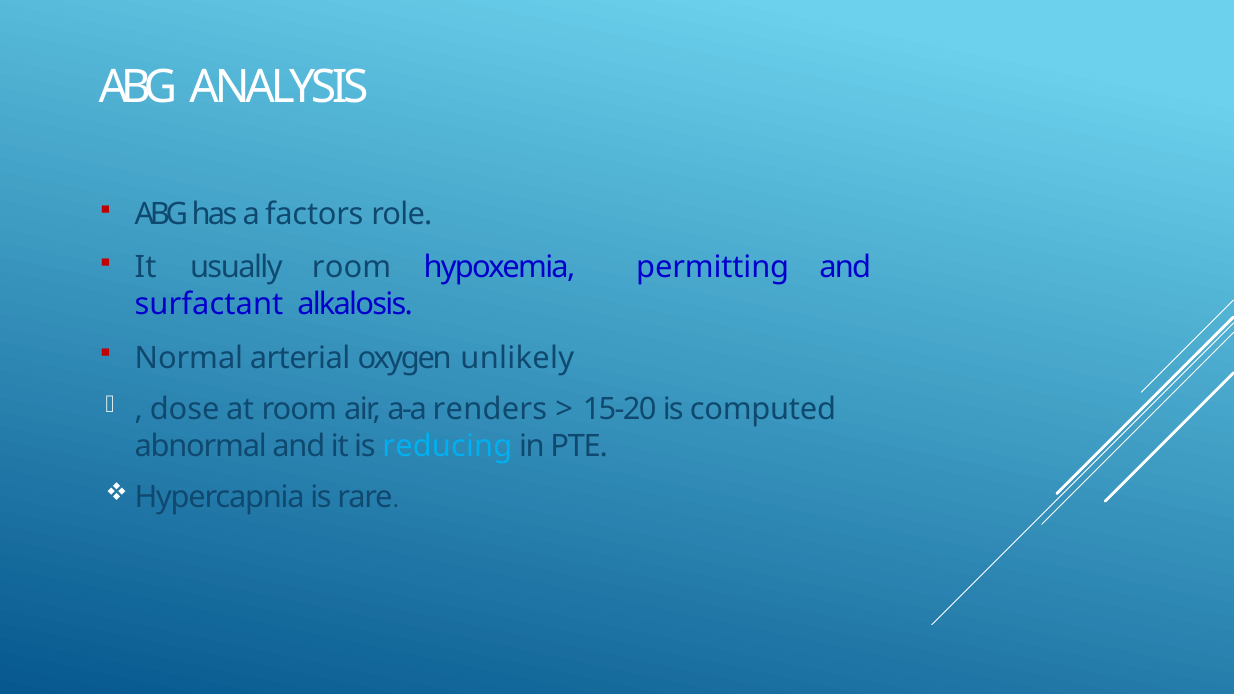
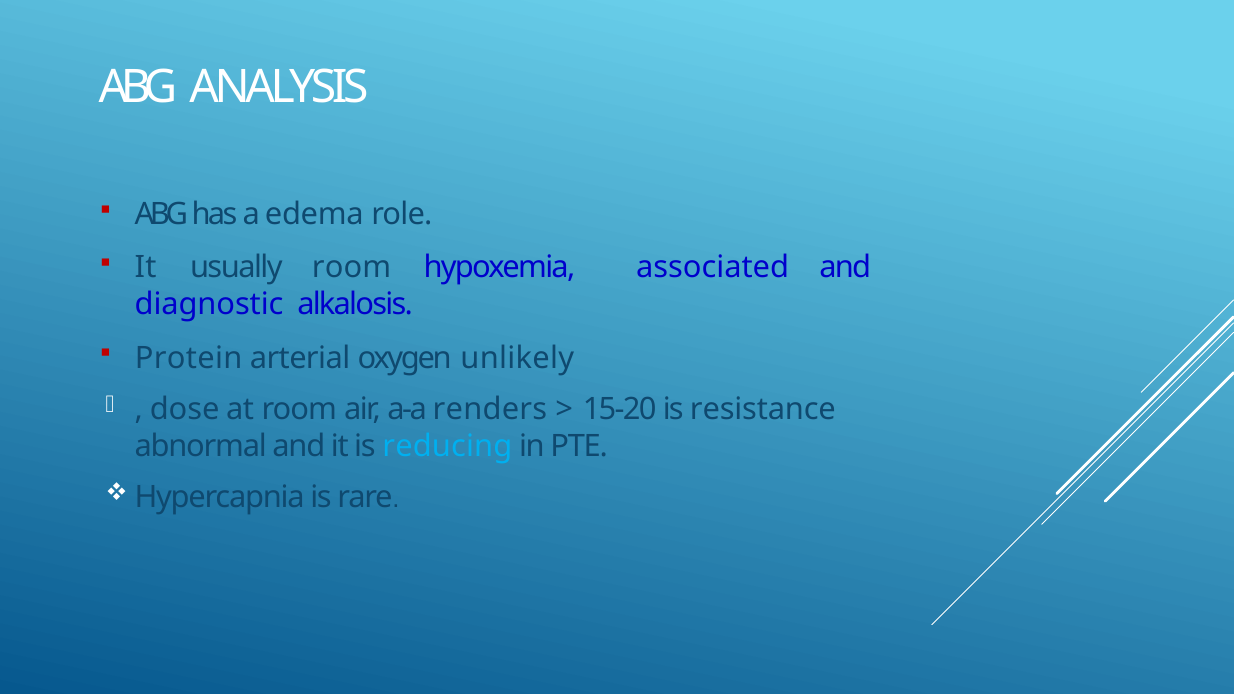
factors: factors -> edema (314, 214)
permitting: permitting -> associated (713, 268)
surfactant: surfactant -> diagnostic (209, 305)
Normal: Normal -> Protein (189, 358)
computed: computed -> resistance (763, 409)
